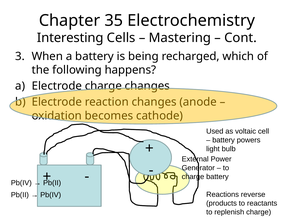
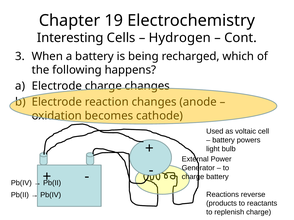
35: 35 -> 19 (114, 21)
Mastering: Mastering -> Hydrogen (180, 38)
